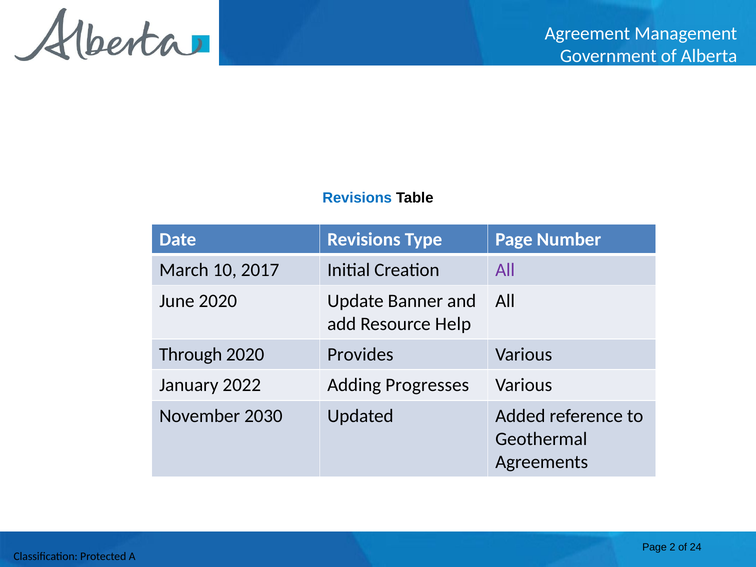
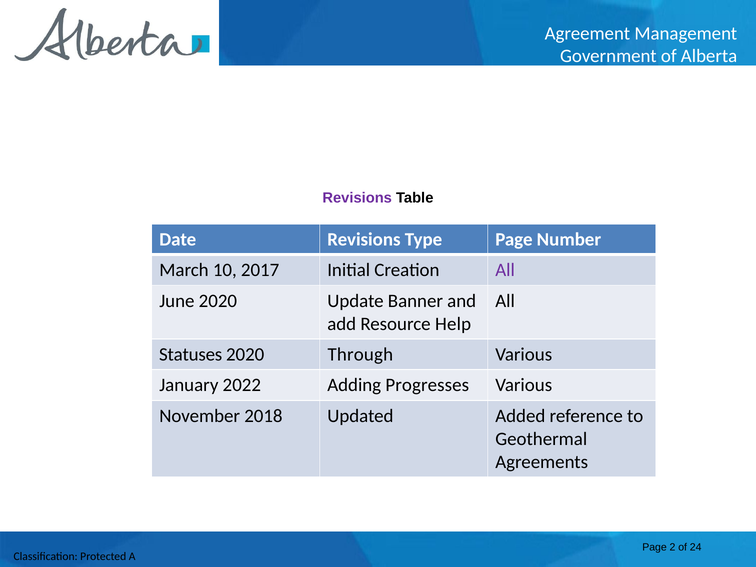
Revisions colour: blue -> purple (357, 198)
Through: Through -> Statuses (191, 355)
Provides: Provides -> Through (360, 355)
2030: 2030 -> 2018 (263, 416)
